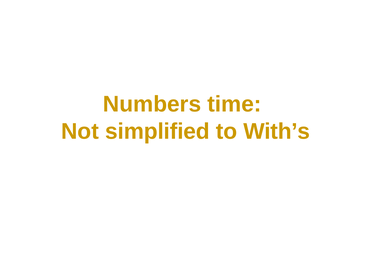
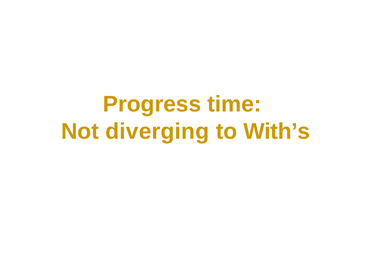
Numbers: Numbers -> Progress (152, 104)
simplified: simplified -> diverging (157, 131)
